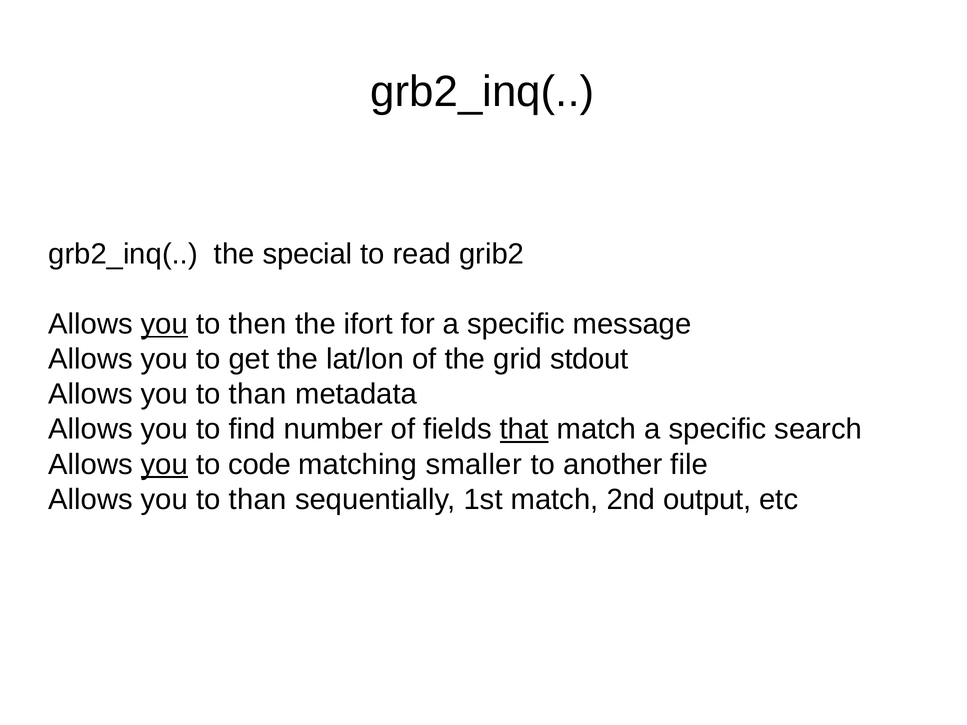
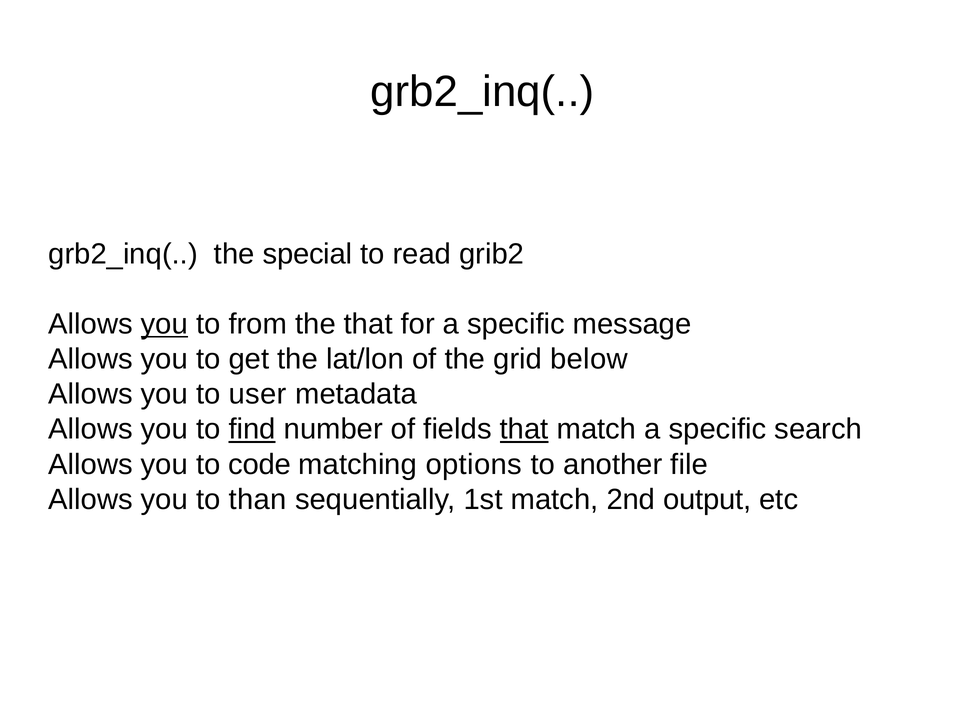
then: then -> from (258, 324)
the ifort: ifort -> that (368, 324)
stdout: stdout -> below (589, 359)
than: than -> user (258, 394)
find underline: none -> present (252, 429)
you underline: present -> none (164, 464)
smaller: smaller -> options (474, 464)
